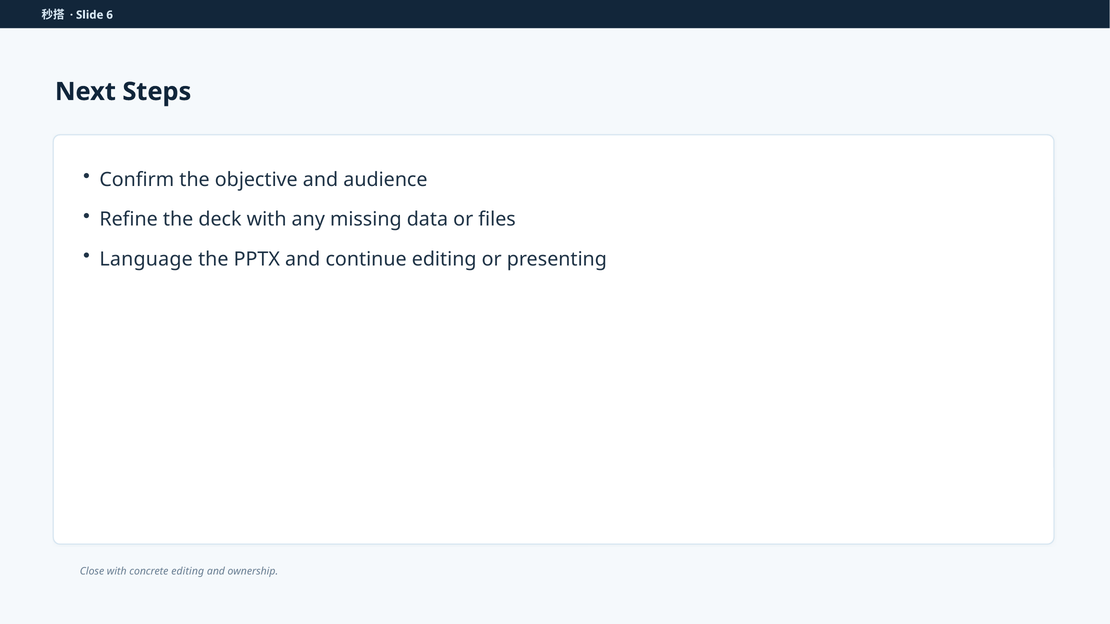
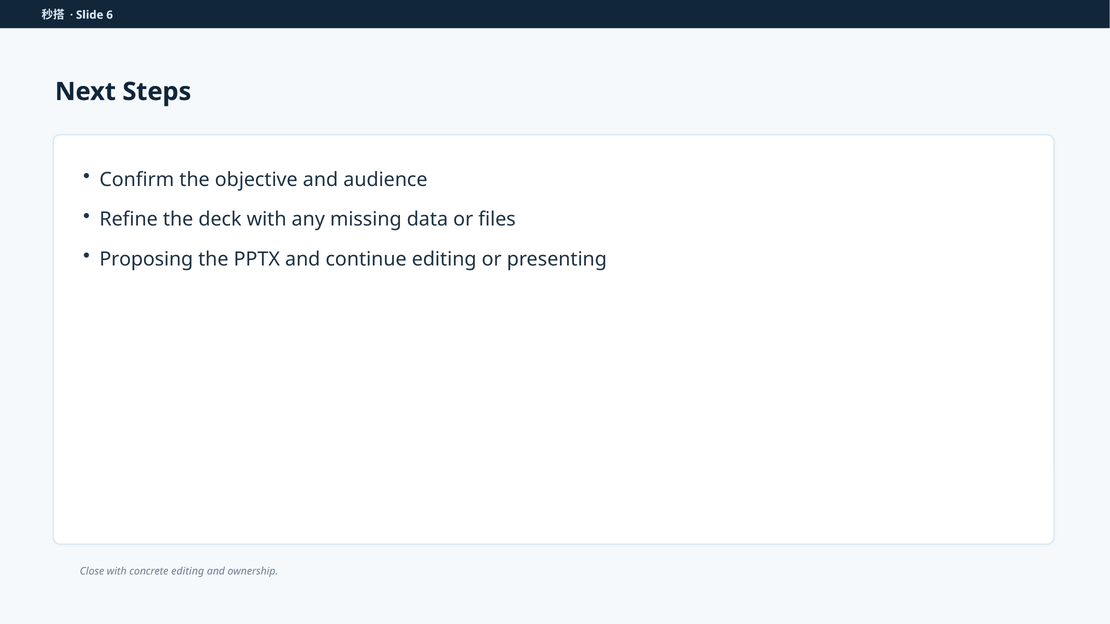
Language: Language -> Proposing (146, 259)
